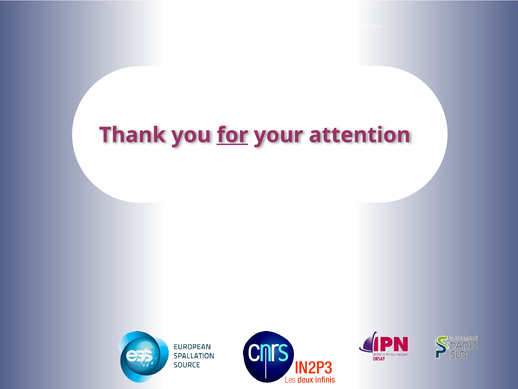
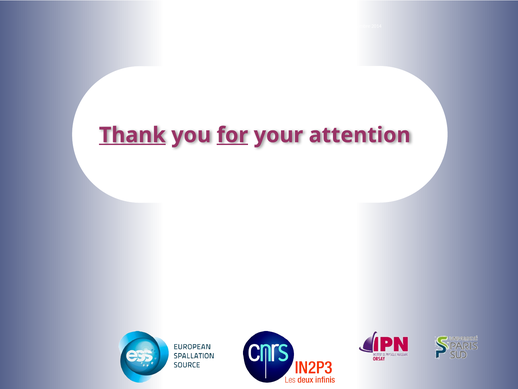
Thank underline: none -> present (132, 135)
